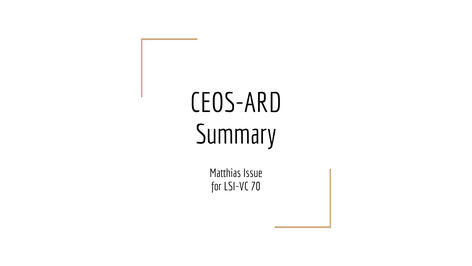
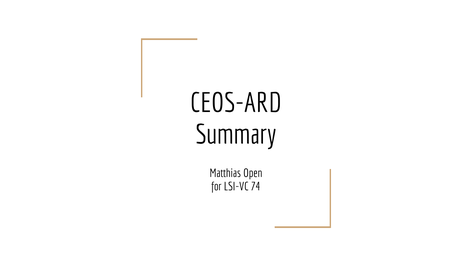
Issue: Issue -> Open (253, 173)
70: 70 -> 74 (256, 186)
